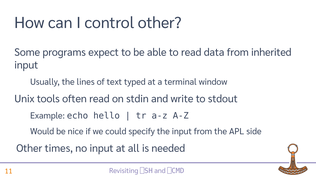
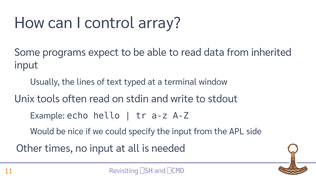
control other: other -> array (160, 23)
